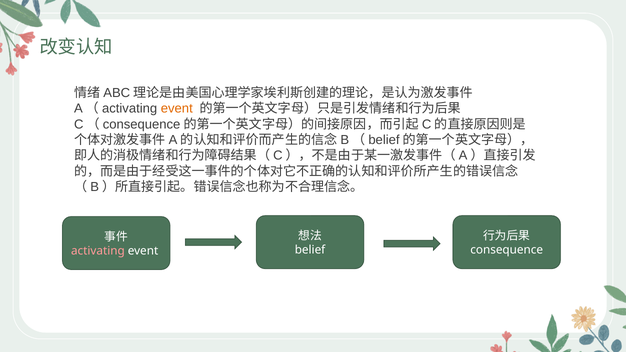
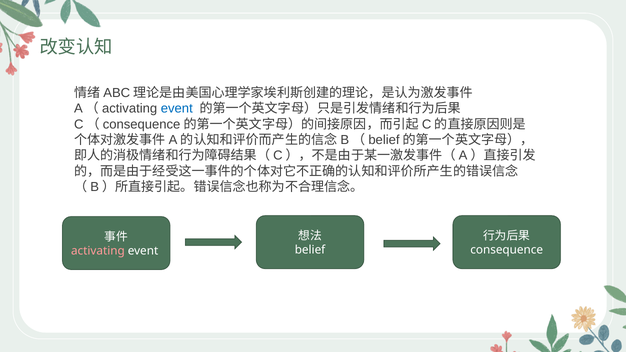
event colour: orange -> blue (177, 109)
